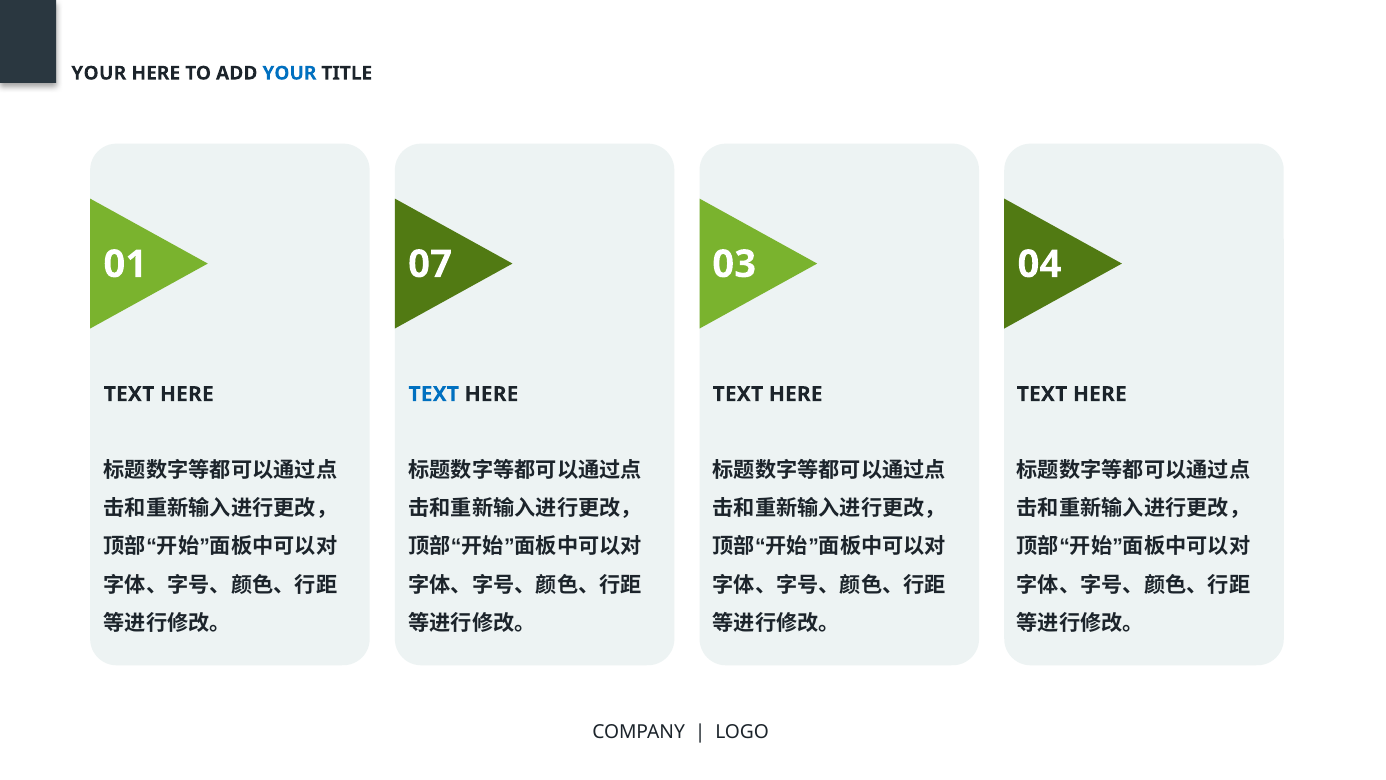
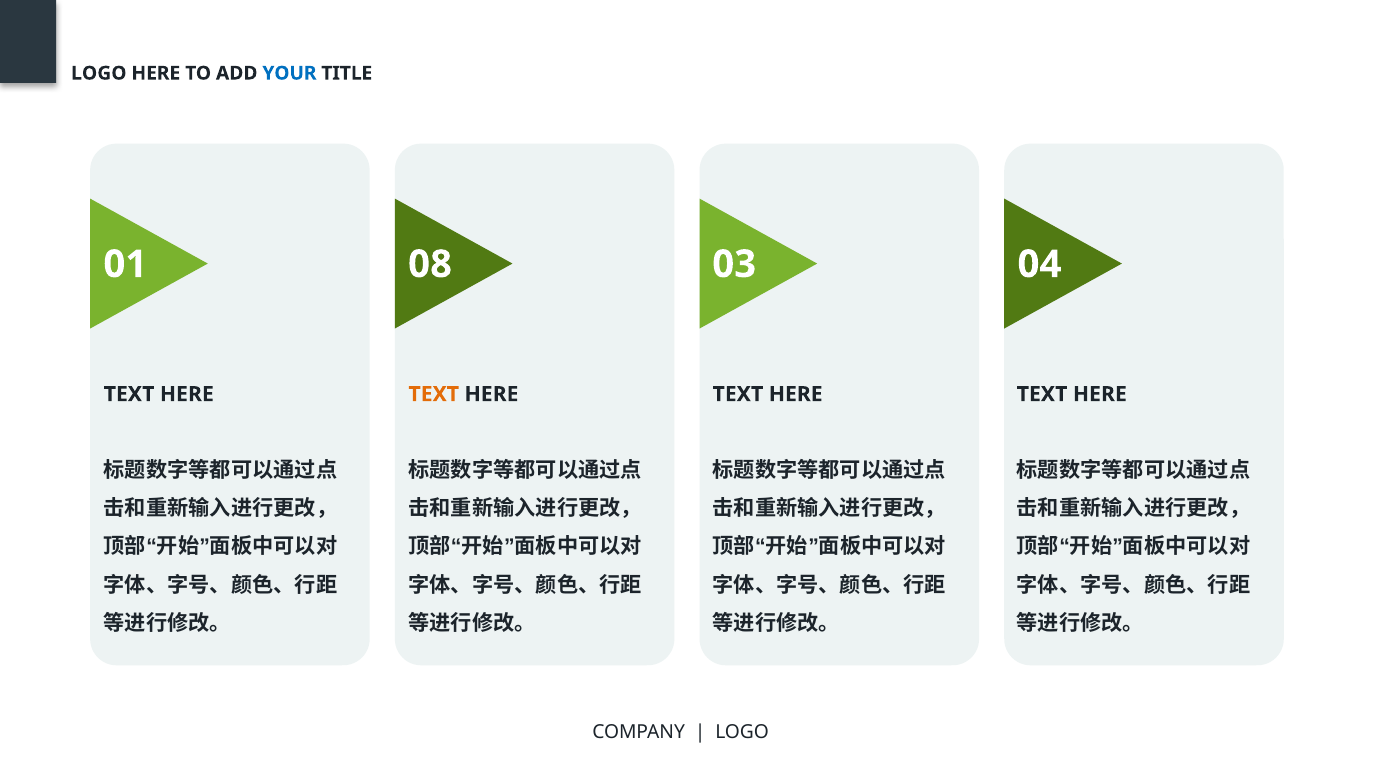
YOUR: YOUR -> LOGO (99, 73)
07: 07 -> 08 (430, 264)
TEXT colour: blue -> orange (434, 394)
